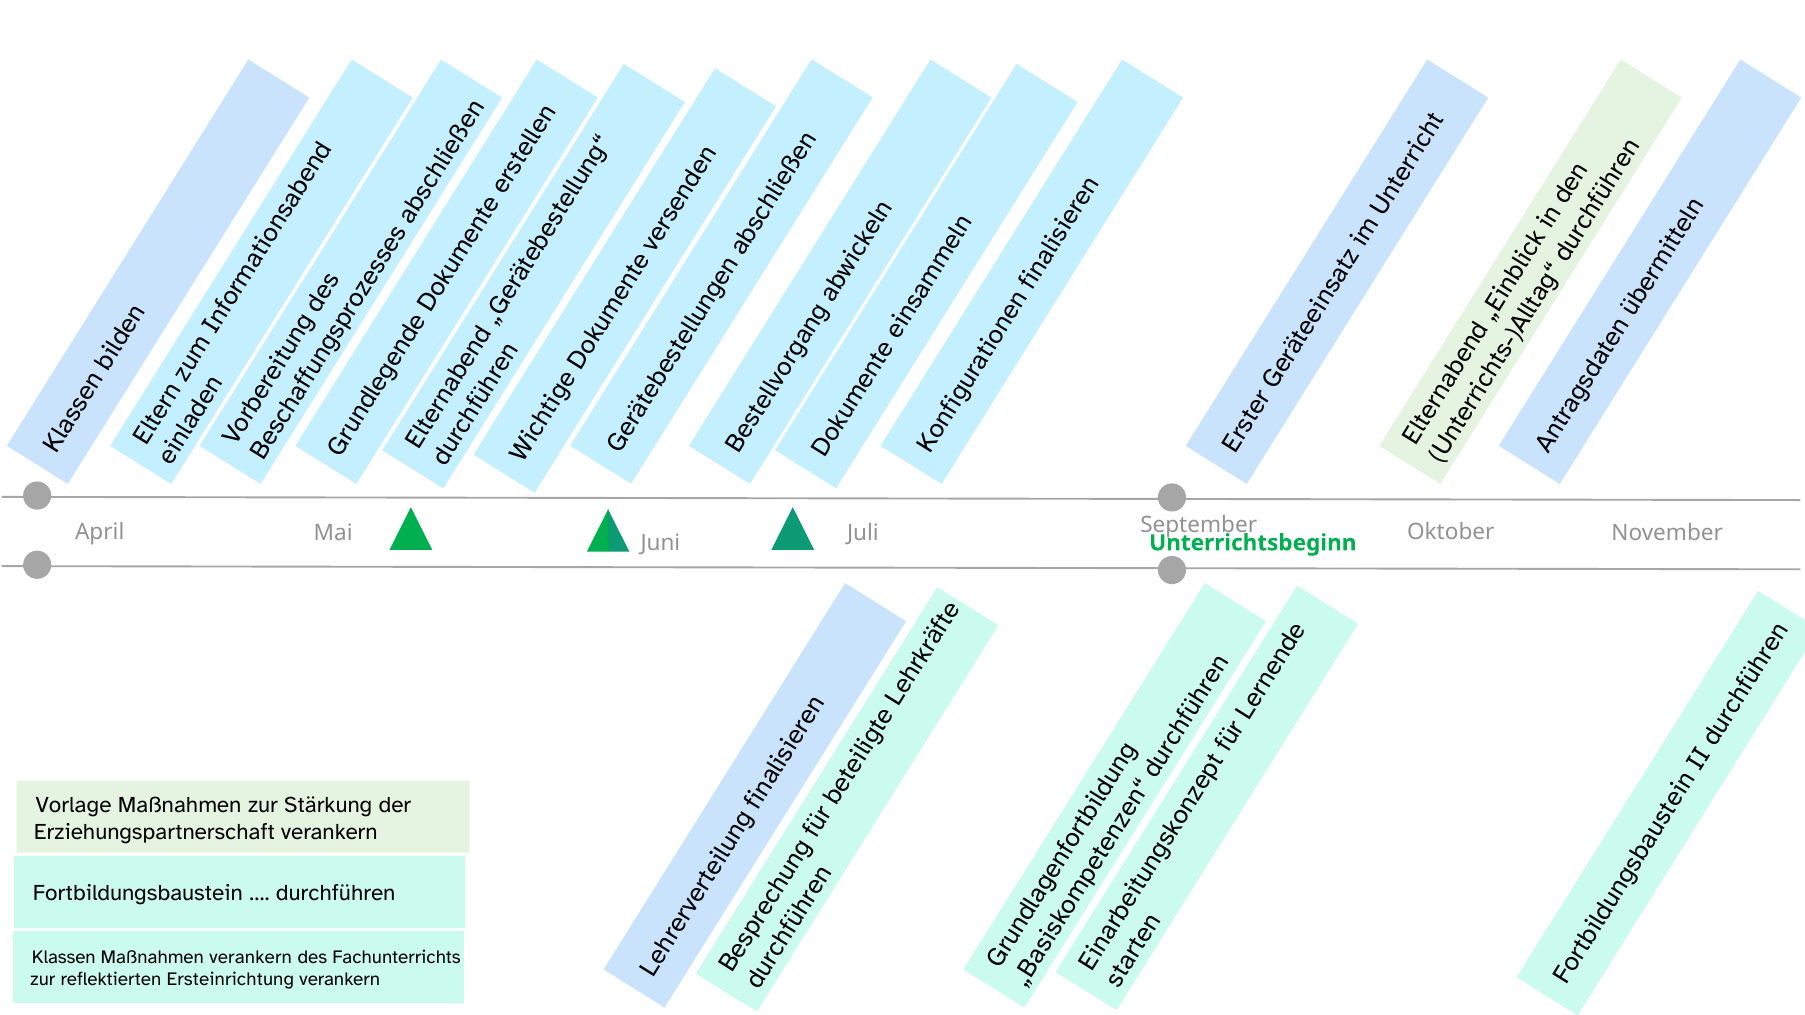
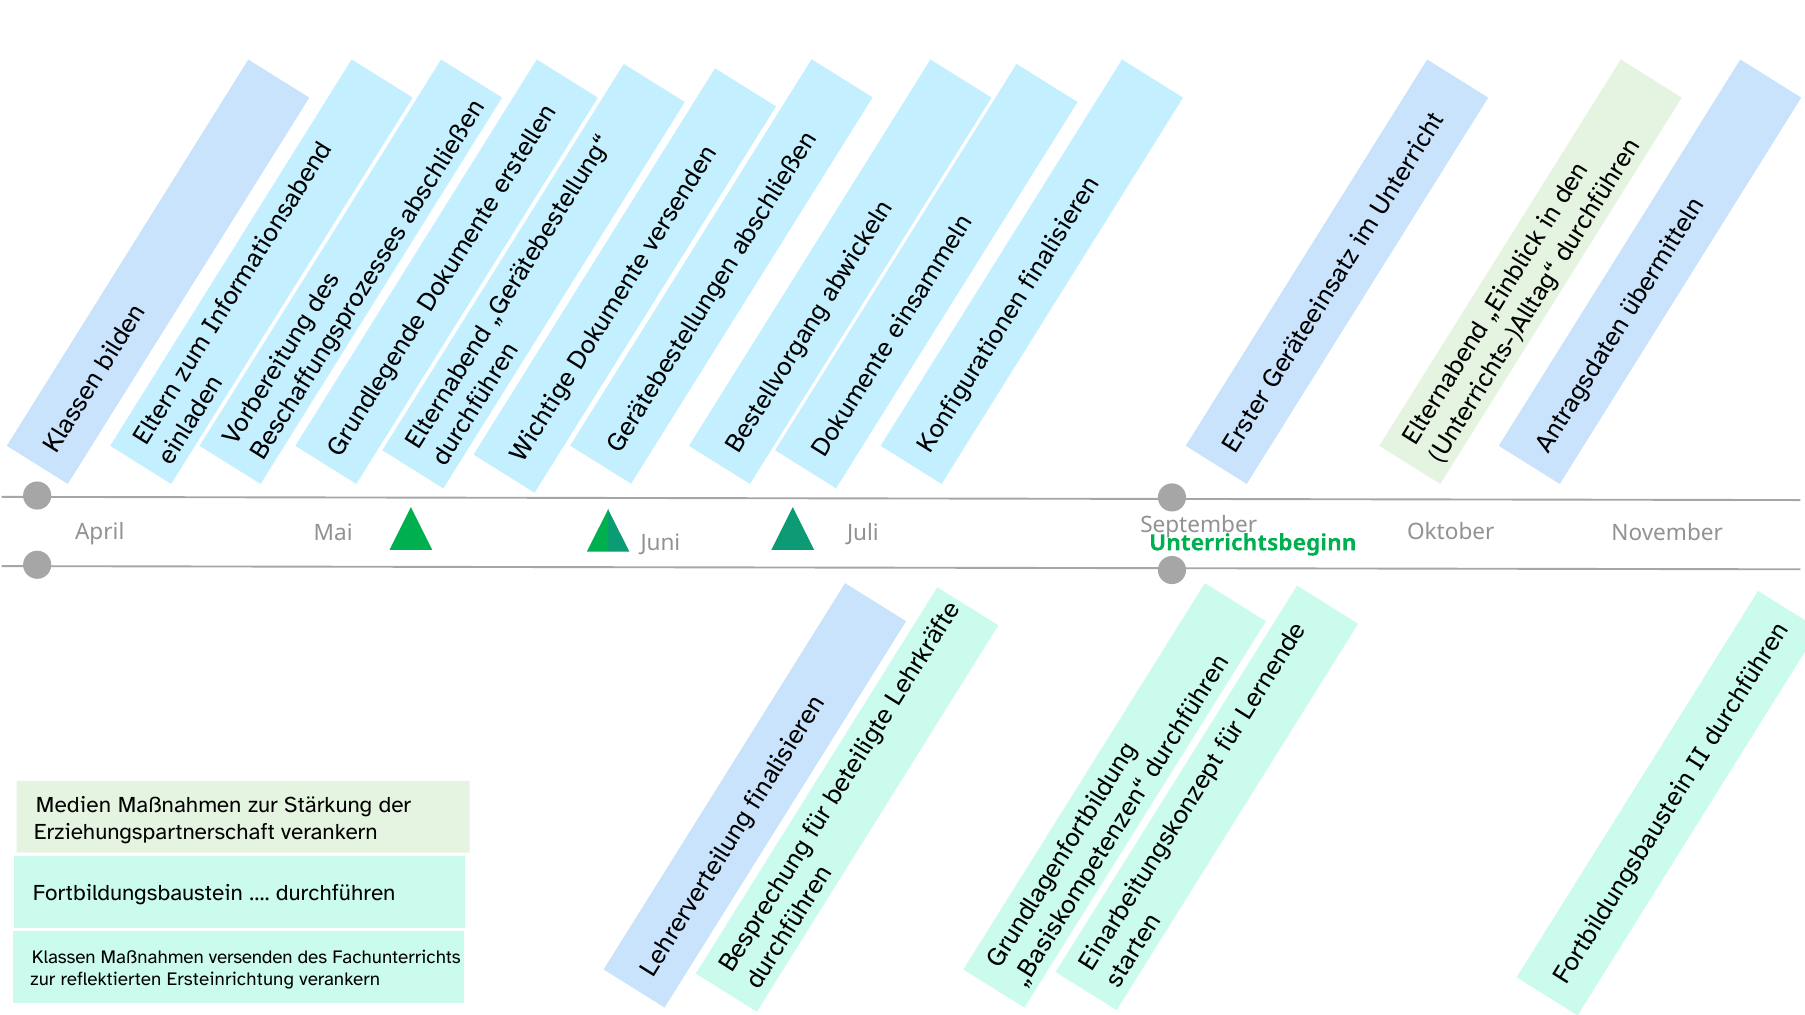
Vorlage: Vorlage -> Medien (73, 805)
Maßnahmen verankern: verankern -> versenden (251, 957)
